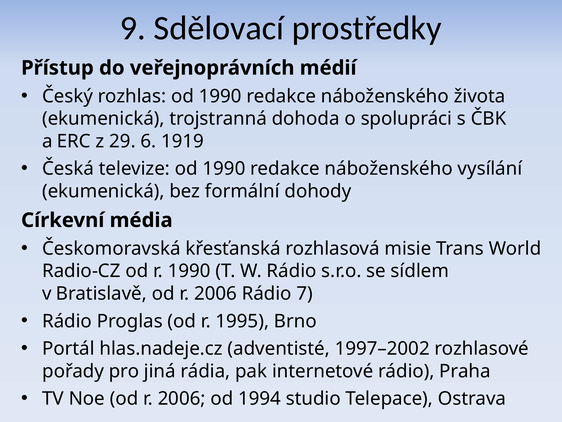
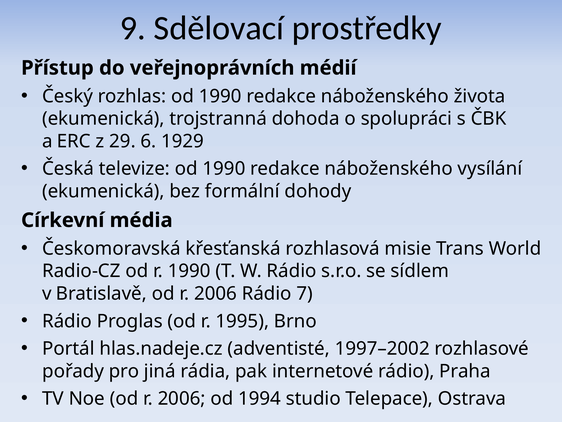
1919: 1919 -> 1929 (183, 141)
